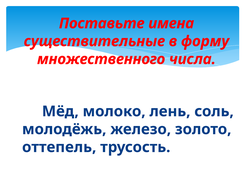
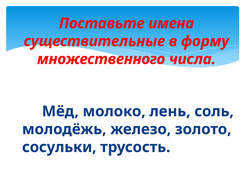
оттепель: оттепель -> сосульки (59, 148)
